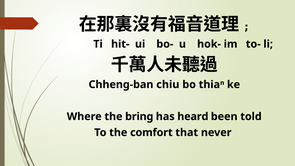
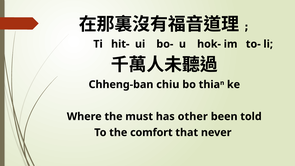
bring: bring -> must (139, 116)
heard: heard -> other (193, 116)
